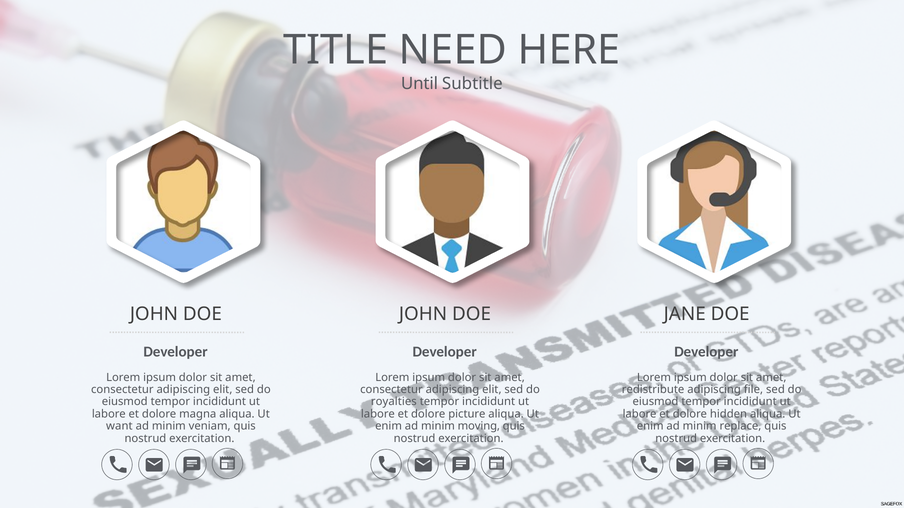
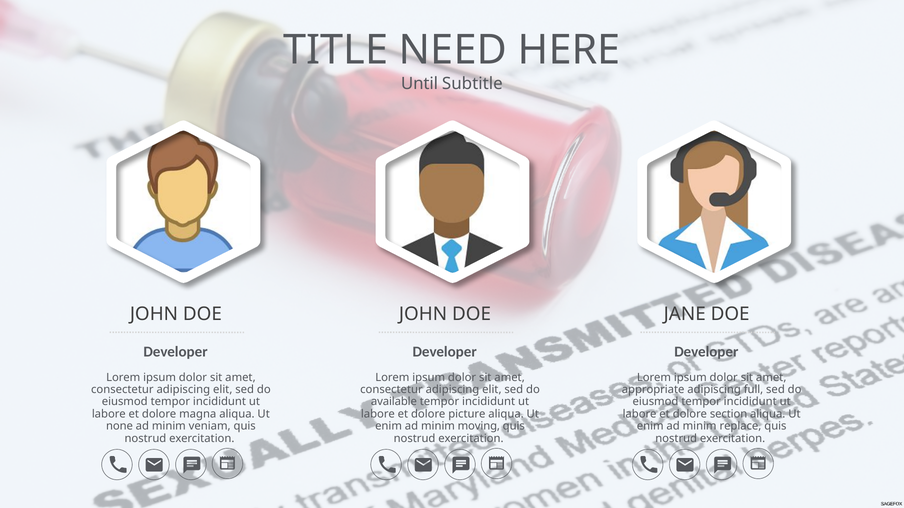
redistribute: redistribute -> appropriate (653, 390)
file: file -> full (754, 390)
royalties: royalties -> available (394, 402)
hidden: hidden -> section (729, 414)
want: want -> none (119, 427)
